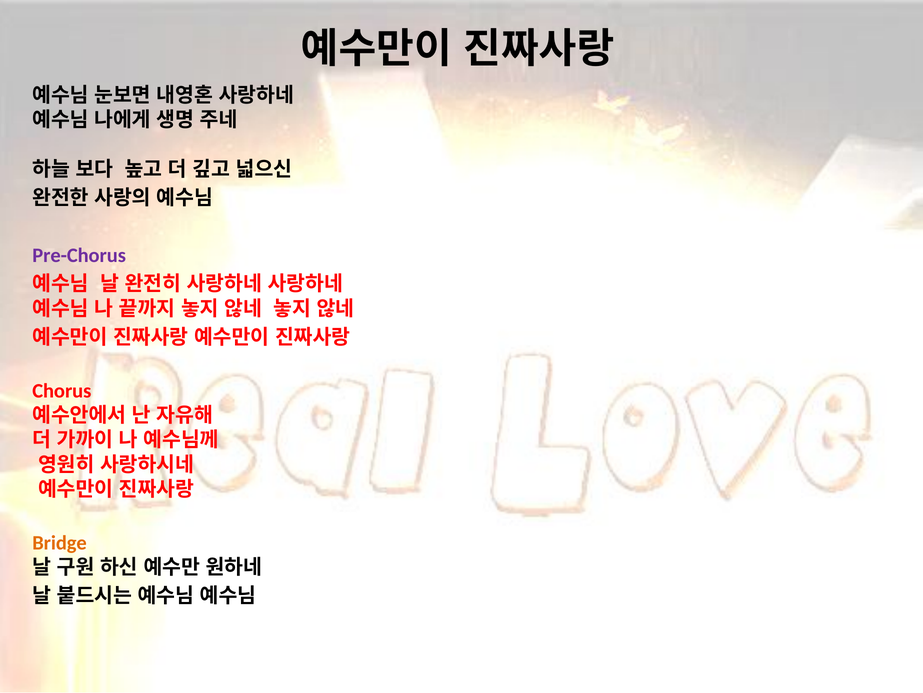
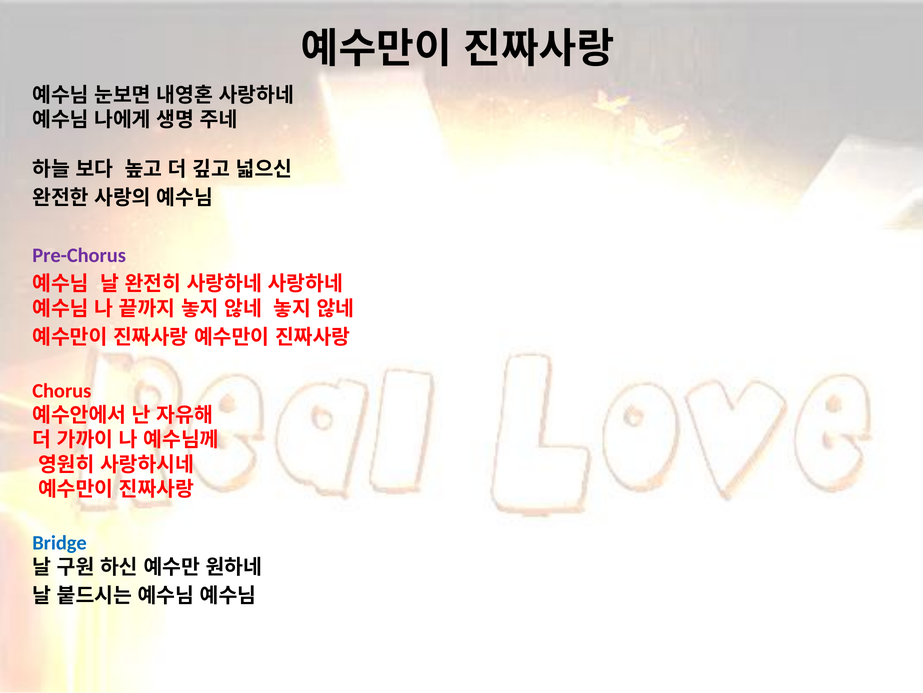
Bridge colour: orange -> blue (60, 542)
